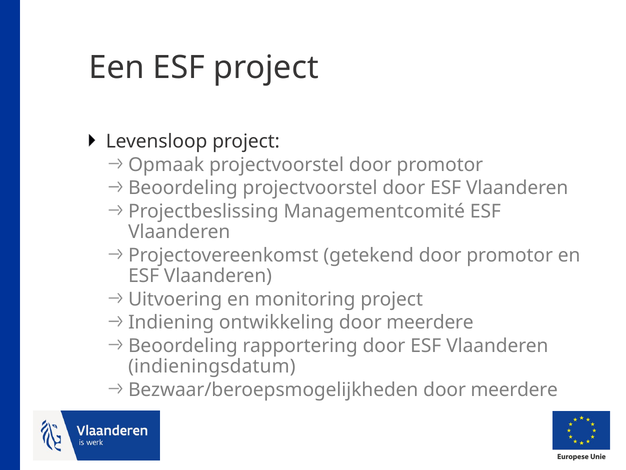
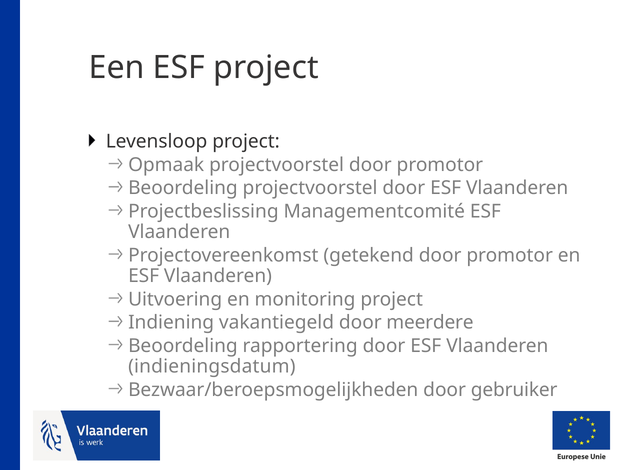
ontwikkeling: ontwikkeling -> vakantiegeld (277, 322)
Bezwaar/beroepsmogelijkheden door meerdere: meerdere -> gebruiker (514, 389)
